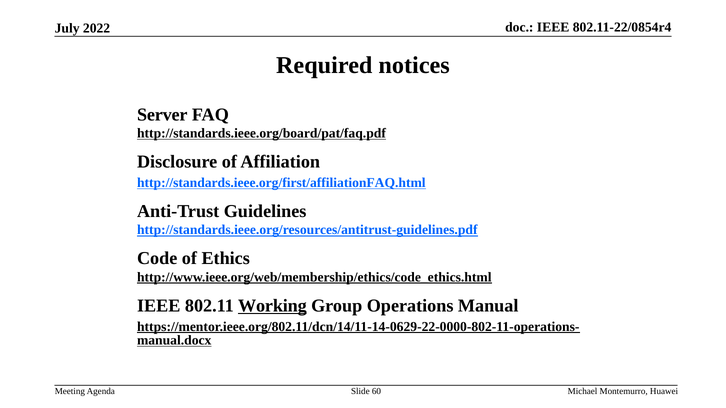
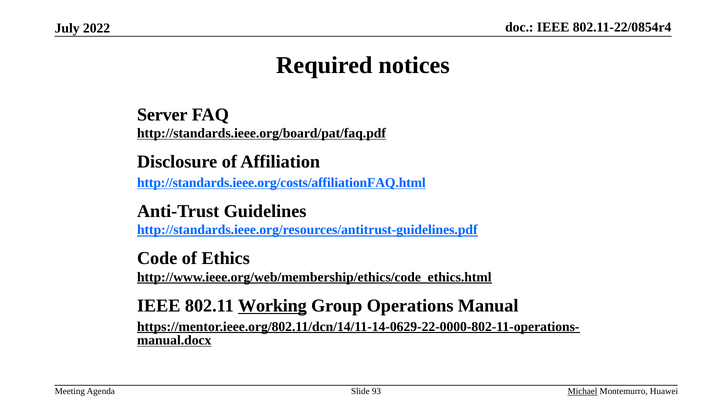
http://standards.ieee.org/first/affiliationFAQ.html: http://standards.ieee.org/first/affiliationFAQ.html -> http://standards.ieee.org/costs/affiliationFAQ.html (281, 183)
60: 60 -> 93 (376, 392)
Michael underline: none -> present (583, 392)
